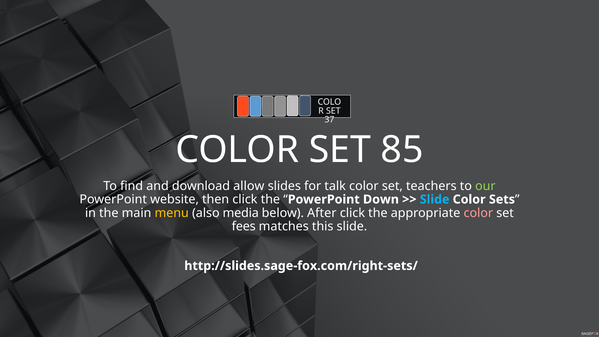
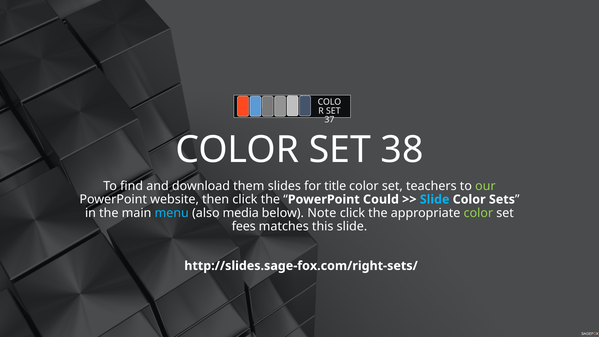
85: 85 -> 38 (402, 150)
allow: allow -> them (249, 186)
talk: talk -> title (335, 186)
Down: Down -> Could (381, 199)
menu colour: yellow -> light blue (172, 213)
After: After -> Note (322, 213)
color colour: pink -> light green (478, 213)
